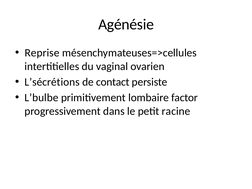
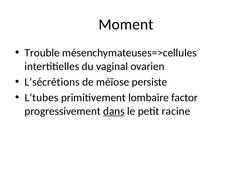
Agénésie: Agénésie -> Moment (126, 24)
Reprise: Reprise -> Trouble (42, 53)
contact: contact -> méïose (113, 82)
L’bulbe: L’bulbe -> L’tubes (41, 98)
dans underline: none -> present (114, 111)
